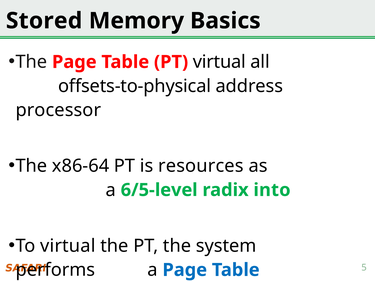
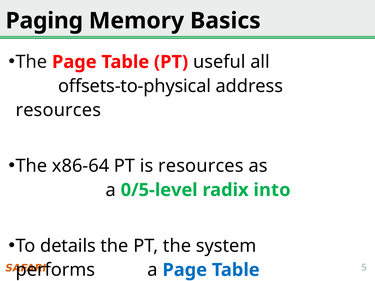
Stored: Stored -> Paging (44, 21)
PT virtual: virtual -> useful (219, 62)
processor: processor -> resources (58, 110)
6/5-level: 6/5-level -> 0/5-level (159, 190)
To virtual: virtual -> details (68, 246)
